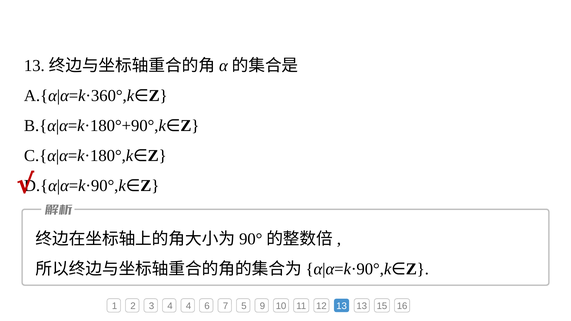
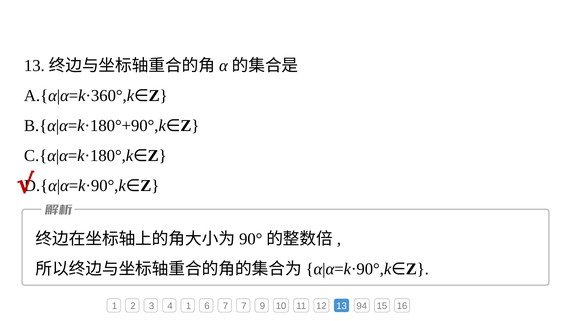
4 4: 4 -> 1 (188, 306)
7 5: 5 -> 7 (244, 306)
13 13: 13 -> 94 (362, 306)
